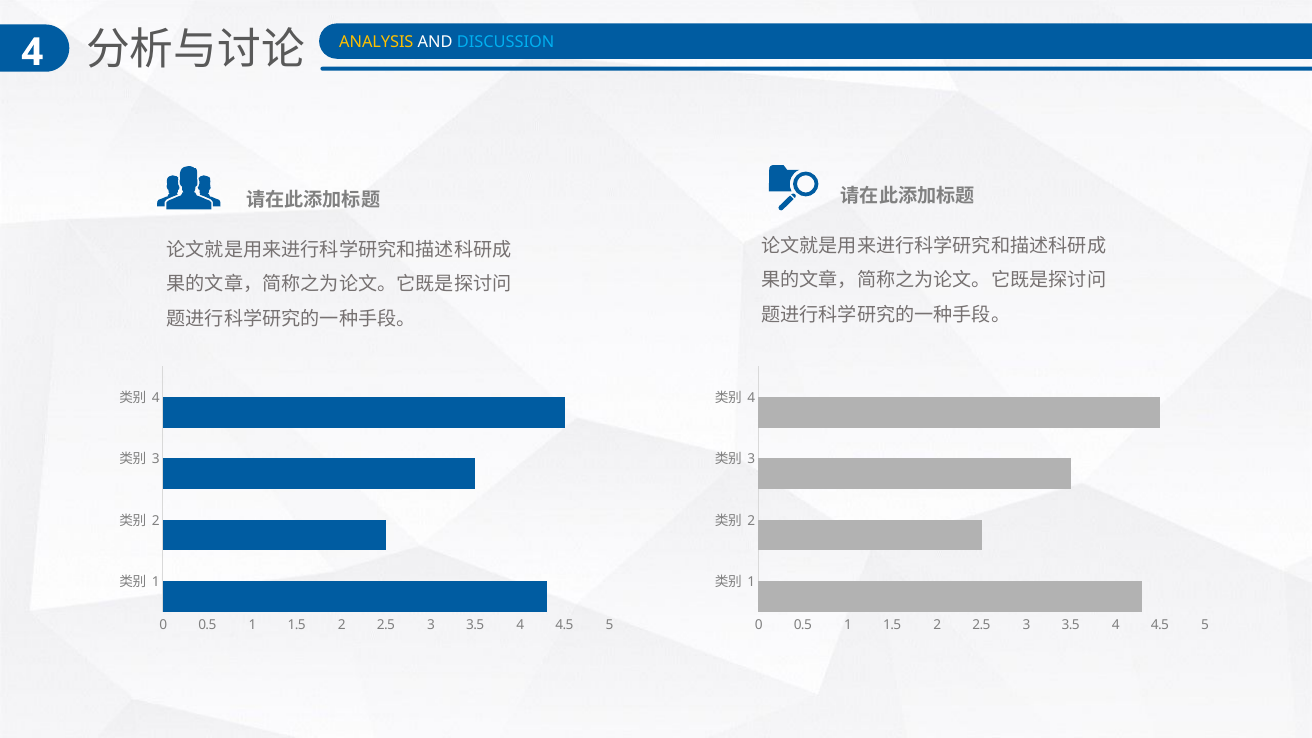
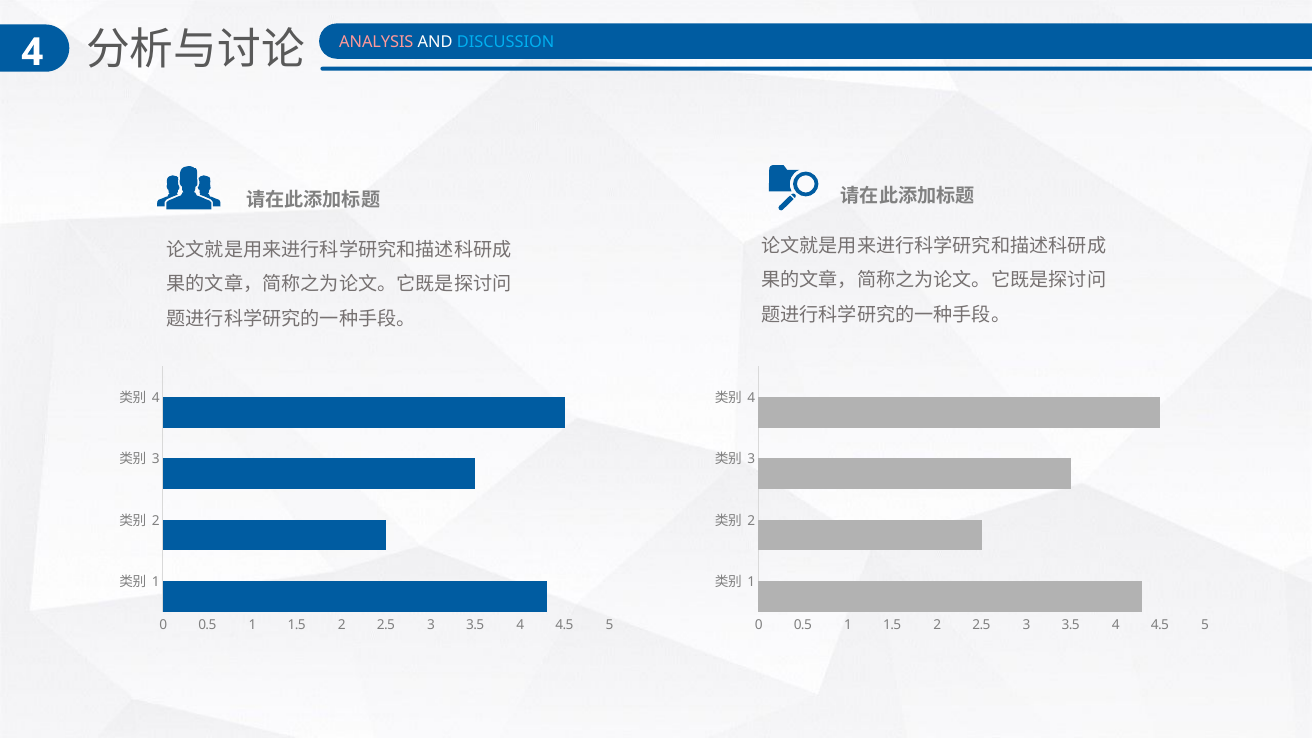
ANALYSIS colour: yellow -> pink (376, 42)
